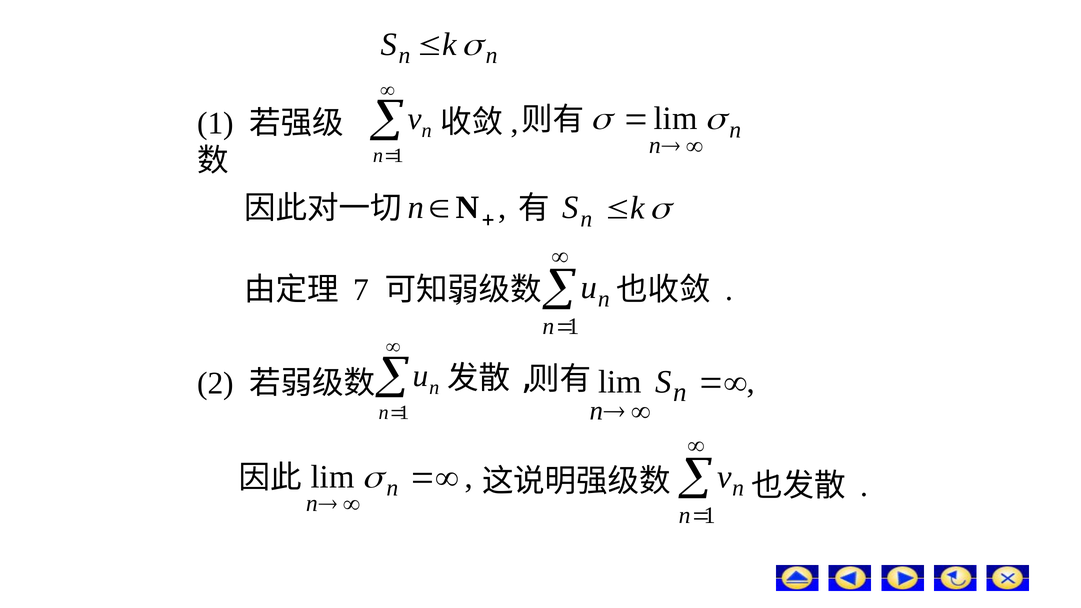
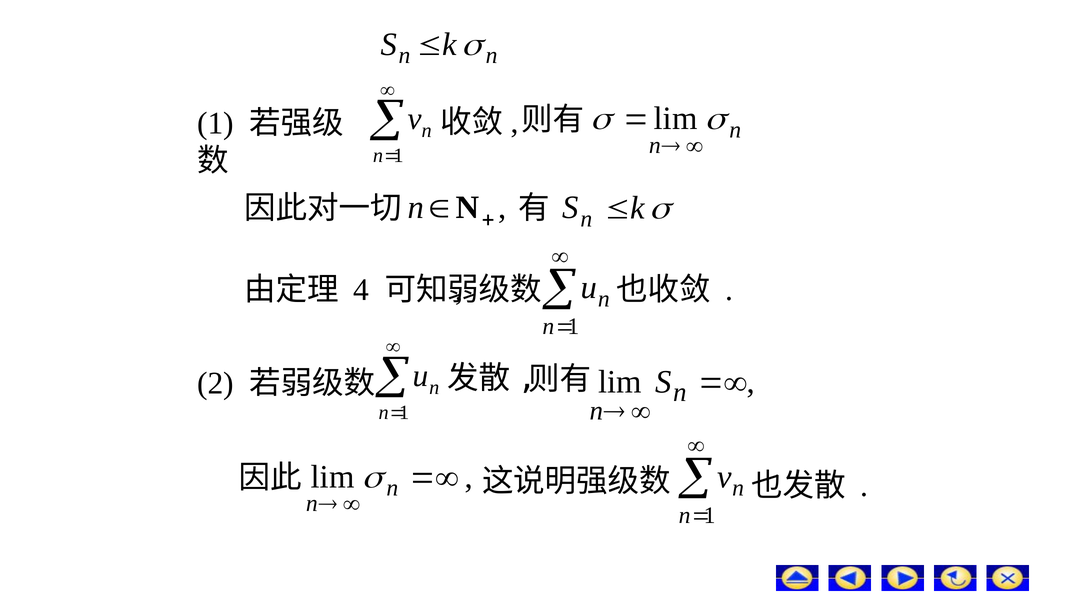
7: 7 -> 4 (361, 290)
